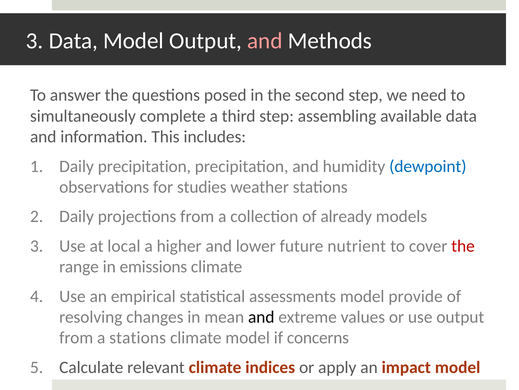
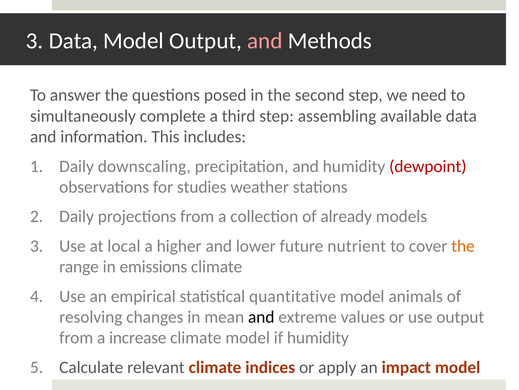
Daily precipitation: precipitation -> downscaling (144, 166)
dewpoint colour: blue -> red (428, 166)
the colour: red -> orange (463, 246)
assessments: assessments -> quantitative (292, 296)
provide: provide -> animals (416, 296)
a stations: stations -> increase (138, 337)
if concerns: concerns -> humidity (318, 337)
